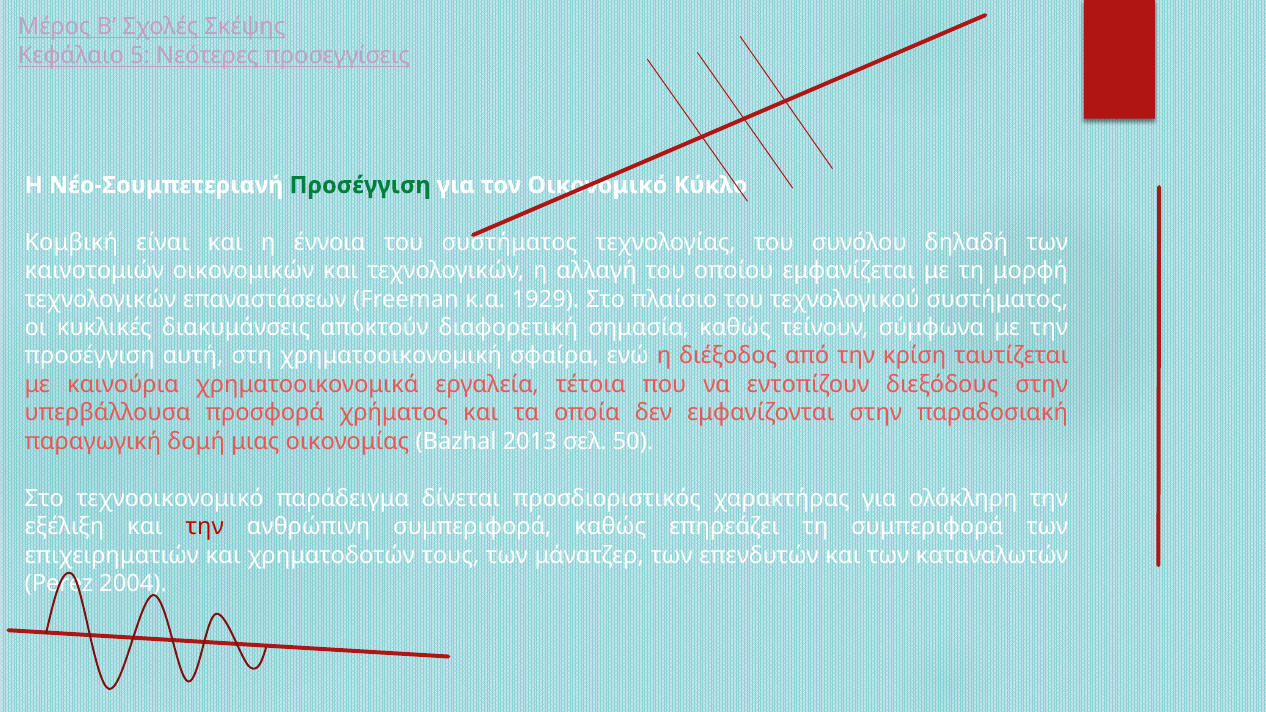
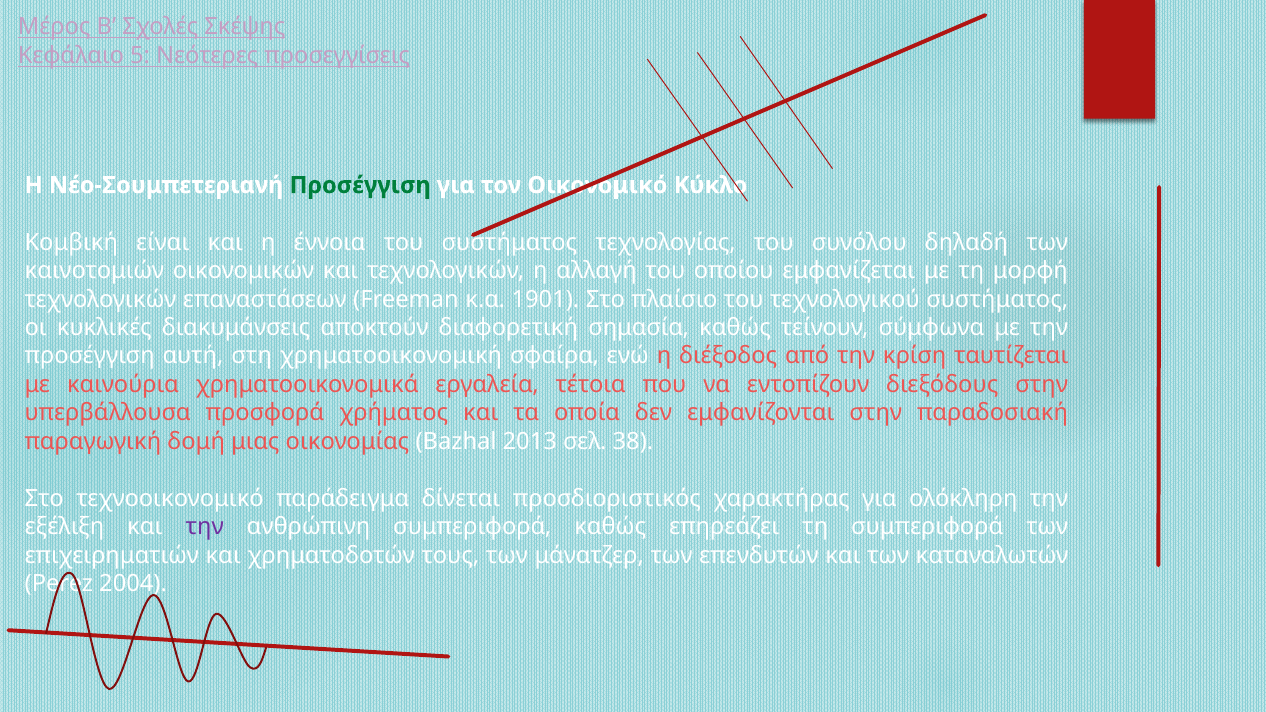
1929: 1929 -> 1901 (545, 299)
50: 50 -> 38 (633, 442)
την colour: red -> purple (205, 527)
